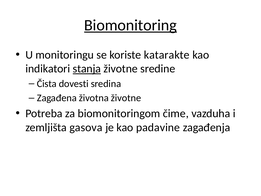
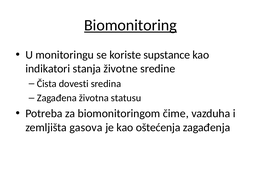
katarakte: katarakte -> supstance (167, 55)
stanja underline: present -> none (87, 69)
životna životne: životne -> statusu (126, 98)
padavine: padavine -> oštećenja (158, 127)
